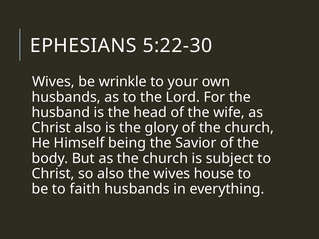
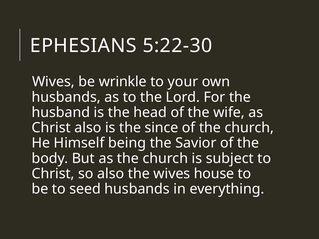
glory: glory -> since (162, 128)
faith: faith -> seed (85, 189)
